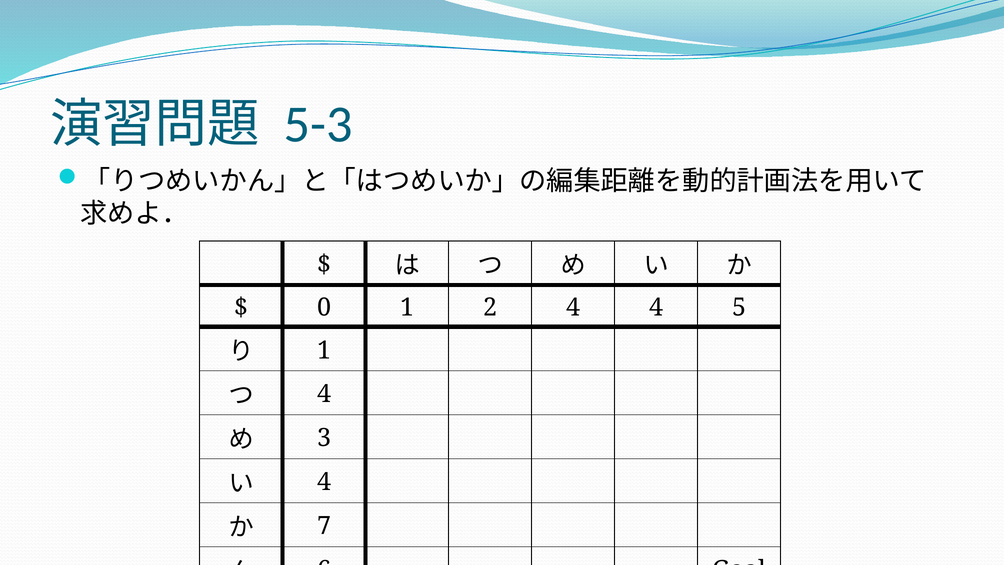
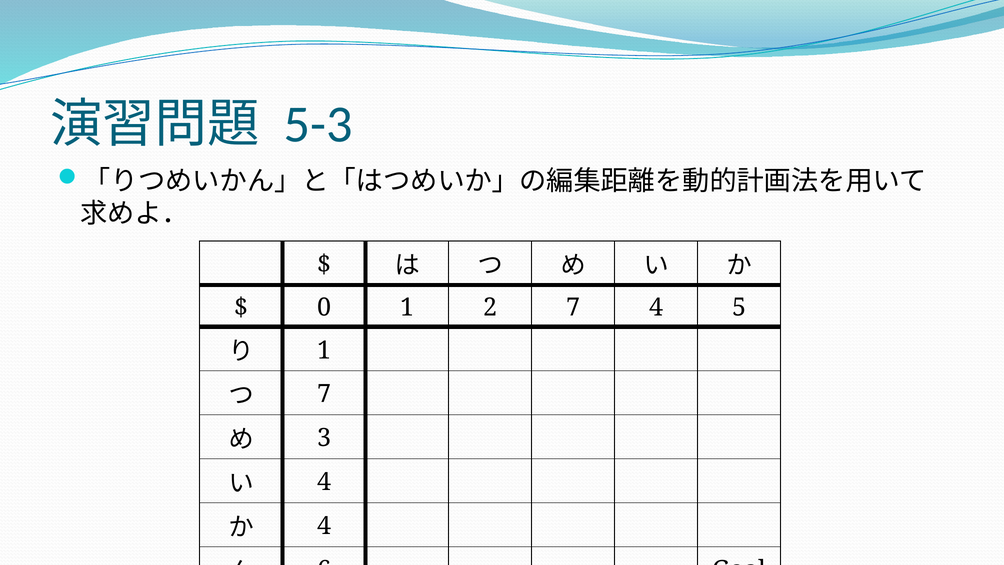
2 4: 4 -> 7 (573, 307)
4: 4 -> 7 (324, 394)
7: 7 -> 4 (324, 526)
